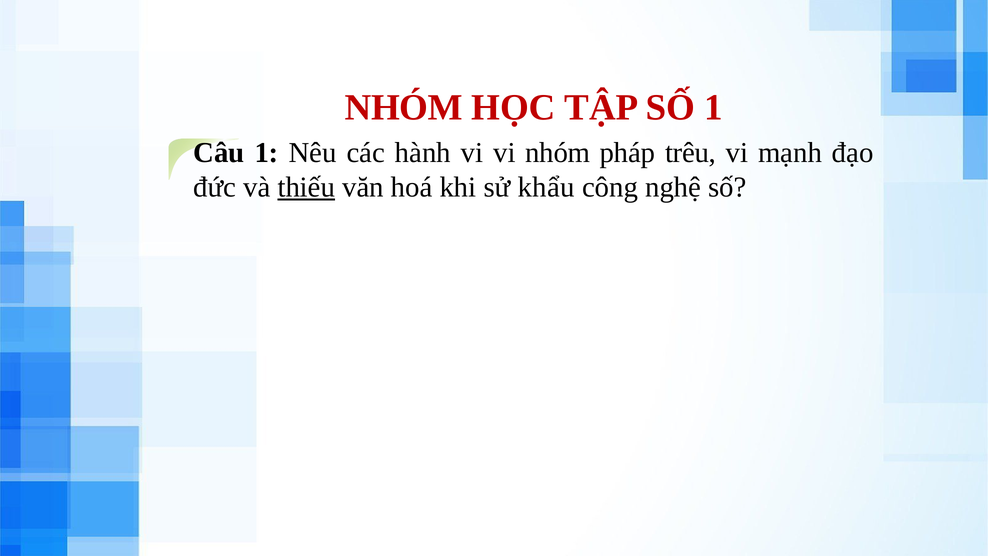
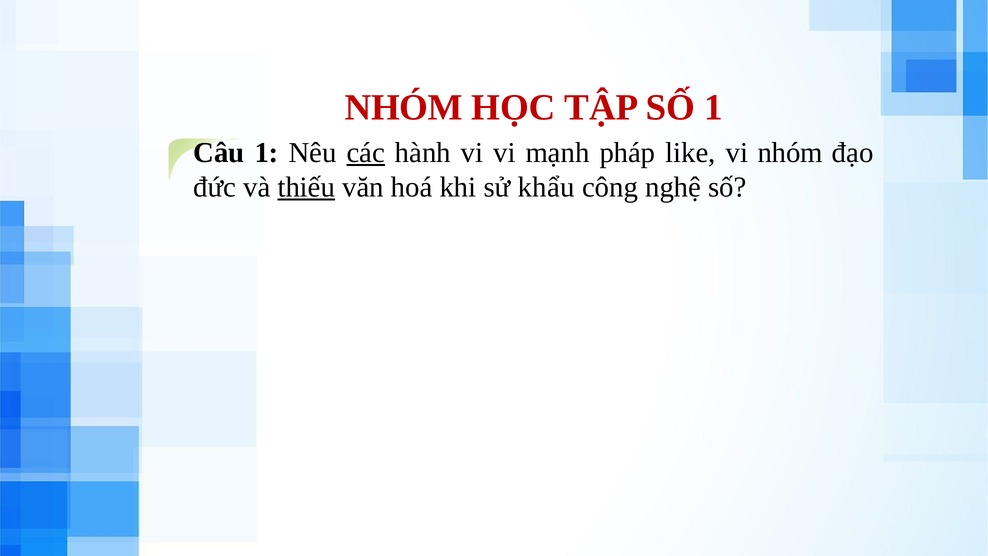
các underline: none -> present (366, 152)
vi nhóm: nhóm -> mạnh (558, 152)
trêu: trêu -> like (691, 152)
vi mạnh: mạnh -> nhóm (790, 152)
